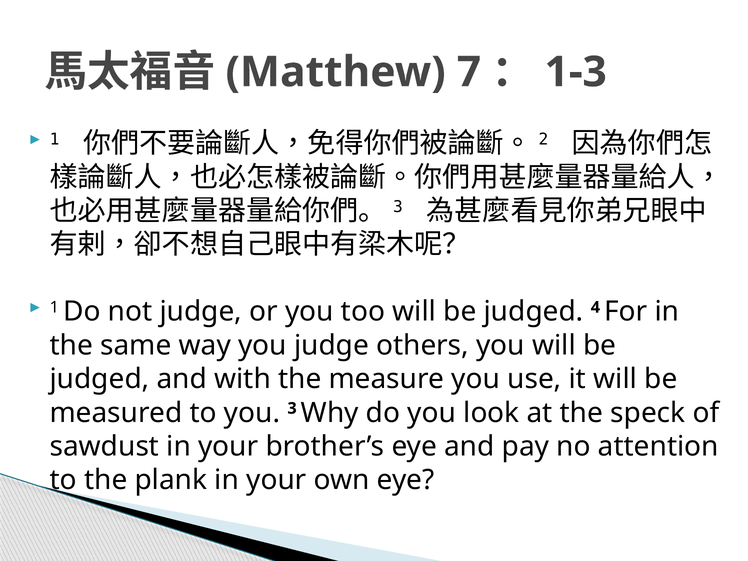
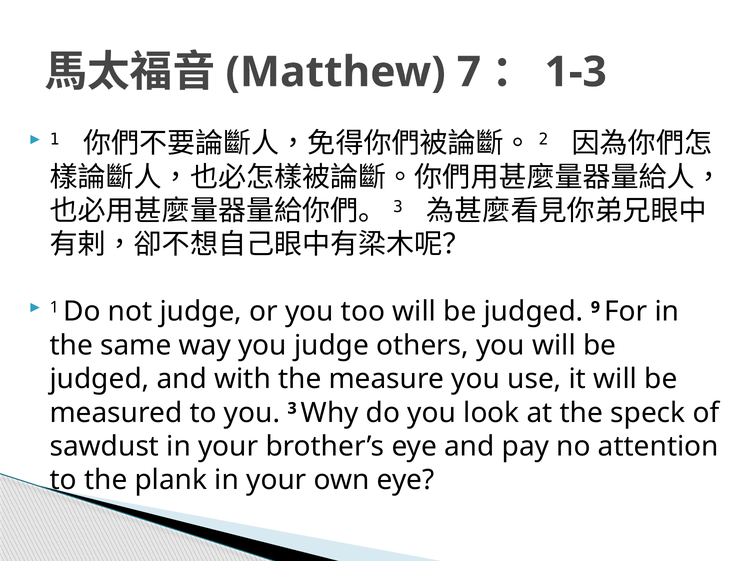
4: 4 -> 9 (595, 307)
